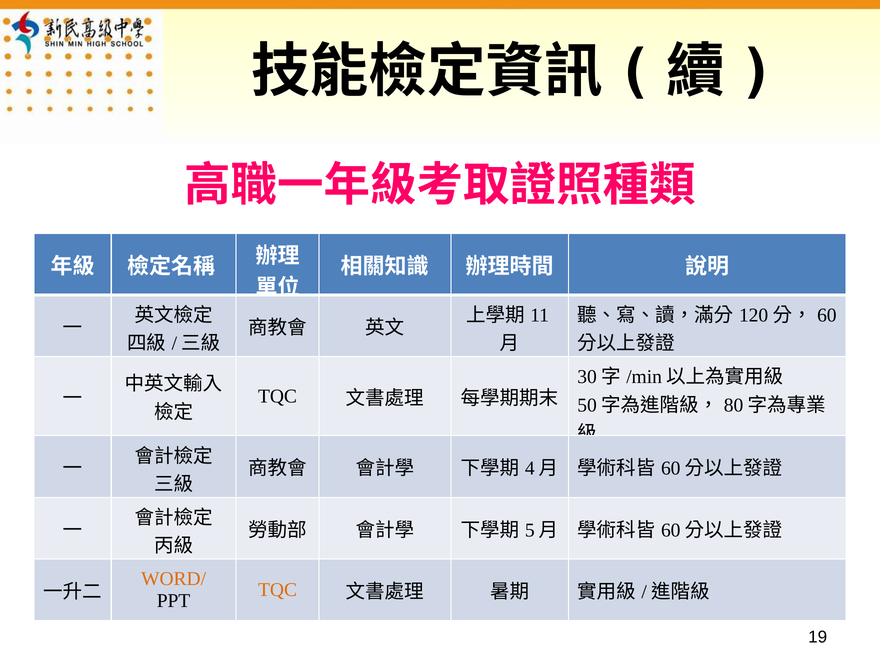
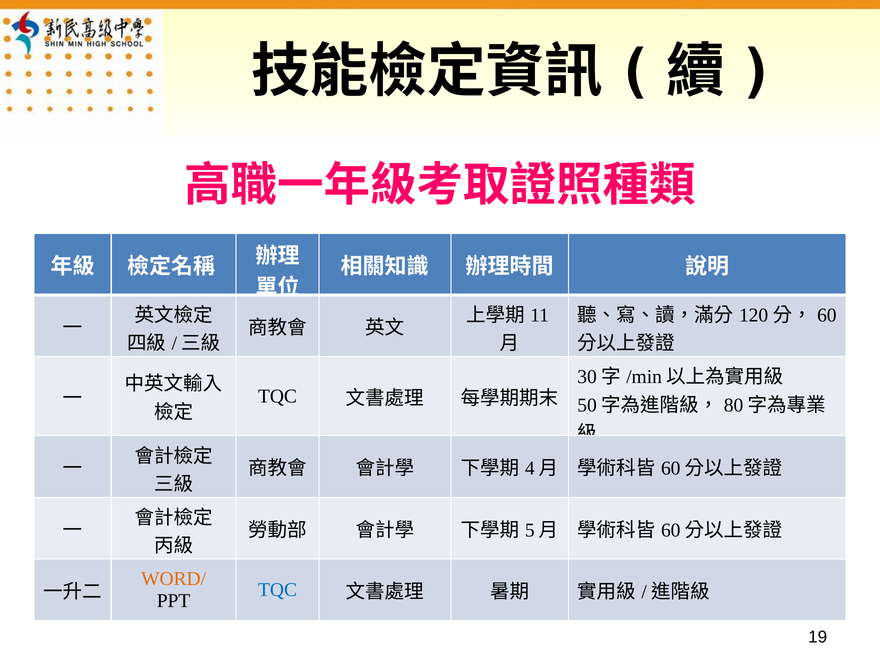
TQC colour: orange -> blue (278, 590)
